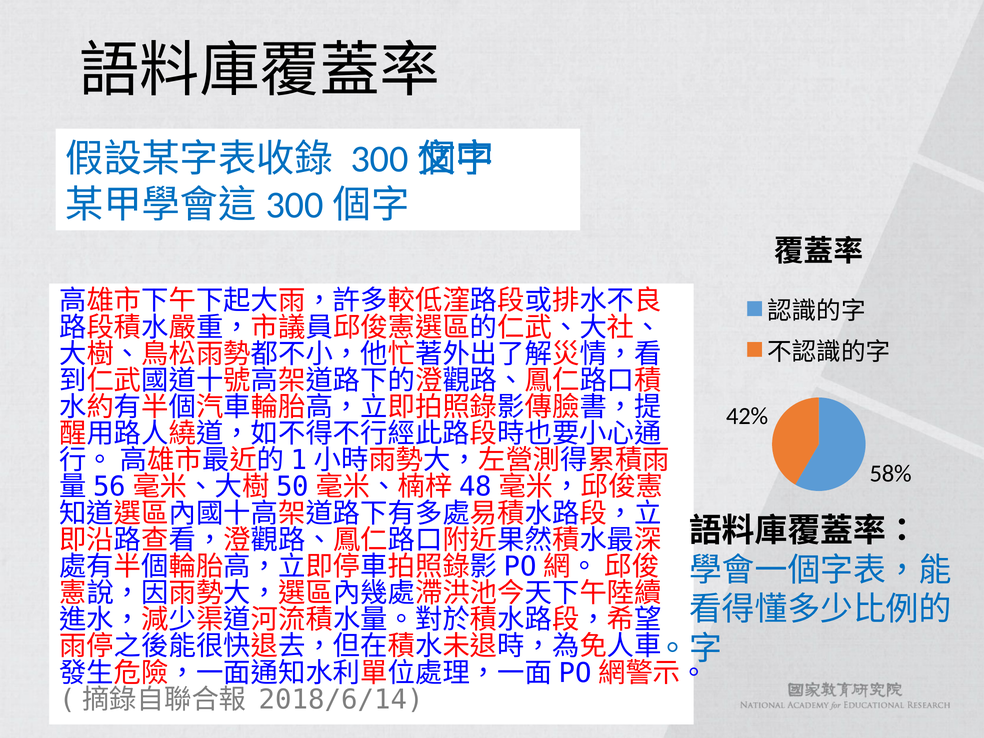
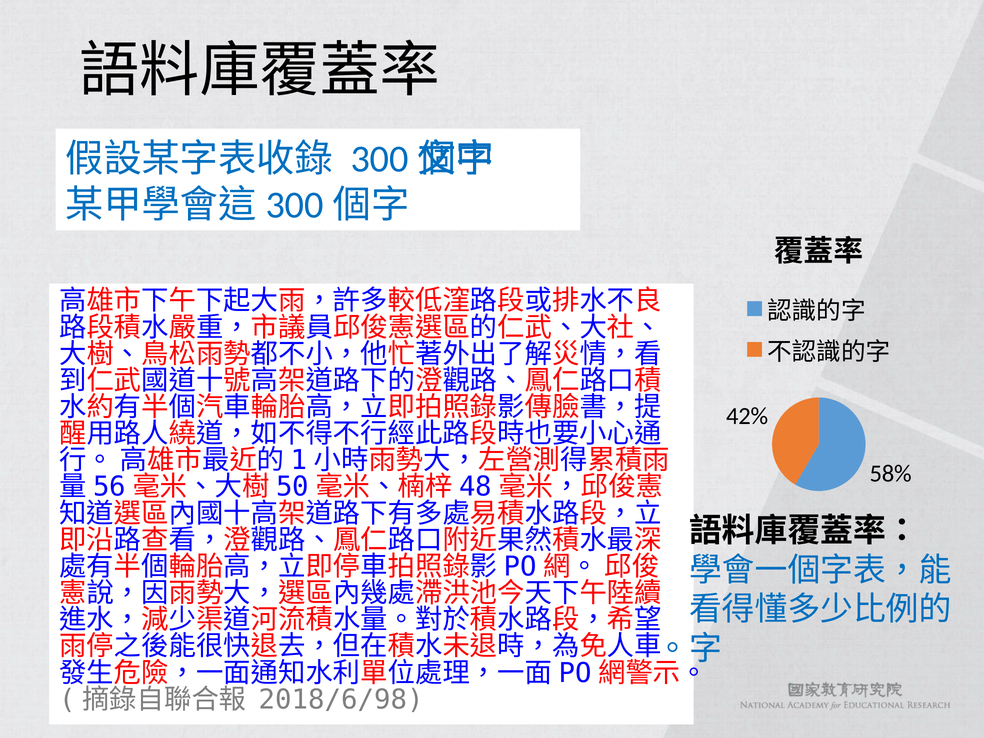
2018/6/14: 2018/6/14 -> 2018/6/98 (341, 700)
